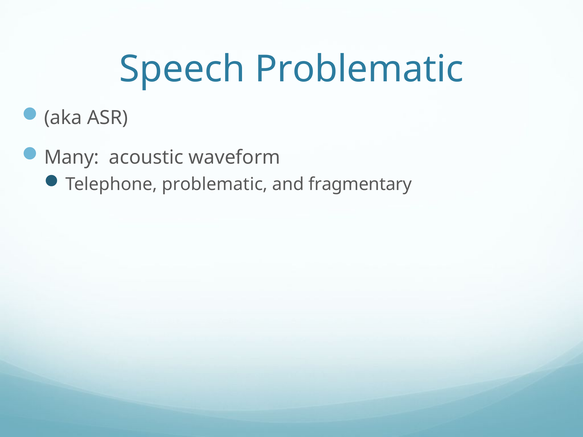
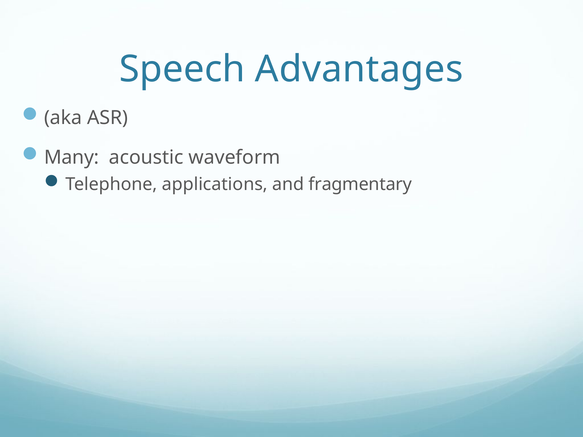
Speech Problematic: Problematic -> Advantages (359, 69)
Telephone problematic: problematic -> applications (215, 185)
